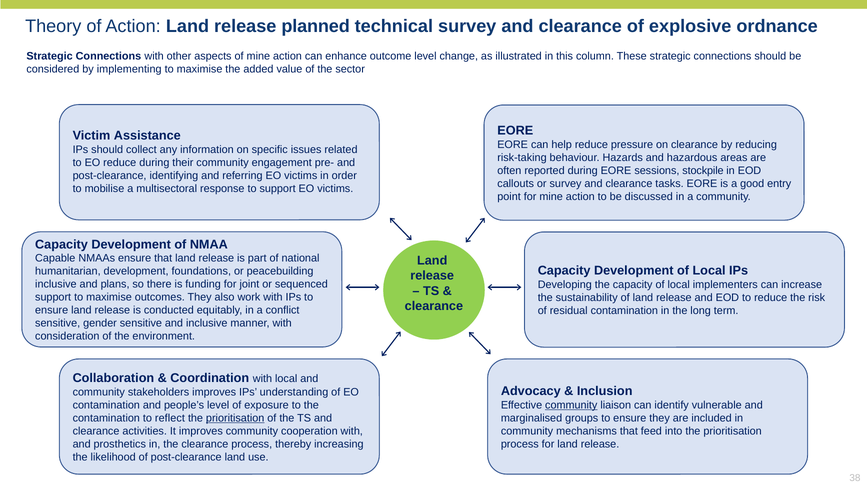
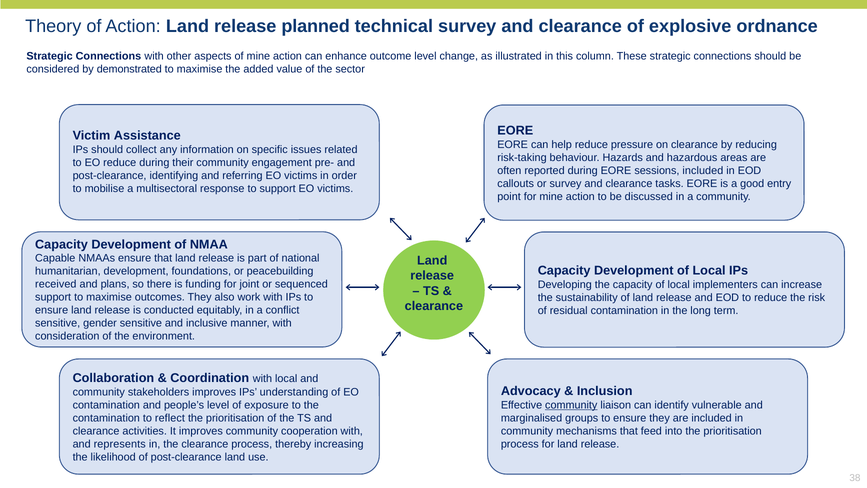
implementing: implementing -> demonstrated (129, 69)
sessions stockpile: stockpile -> included (703, 170)
inclusive: inclusive -> received (56, 284)
prioritisation underline: present -> none (235, 418)
prosthetics: prosthetics -> represents (120, 444)
